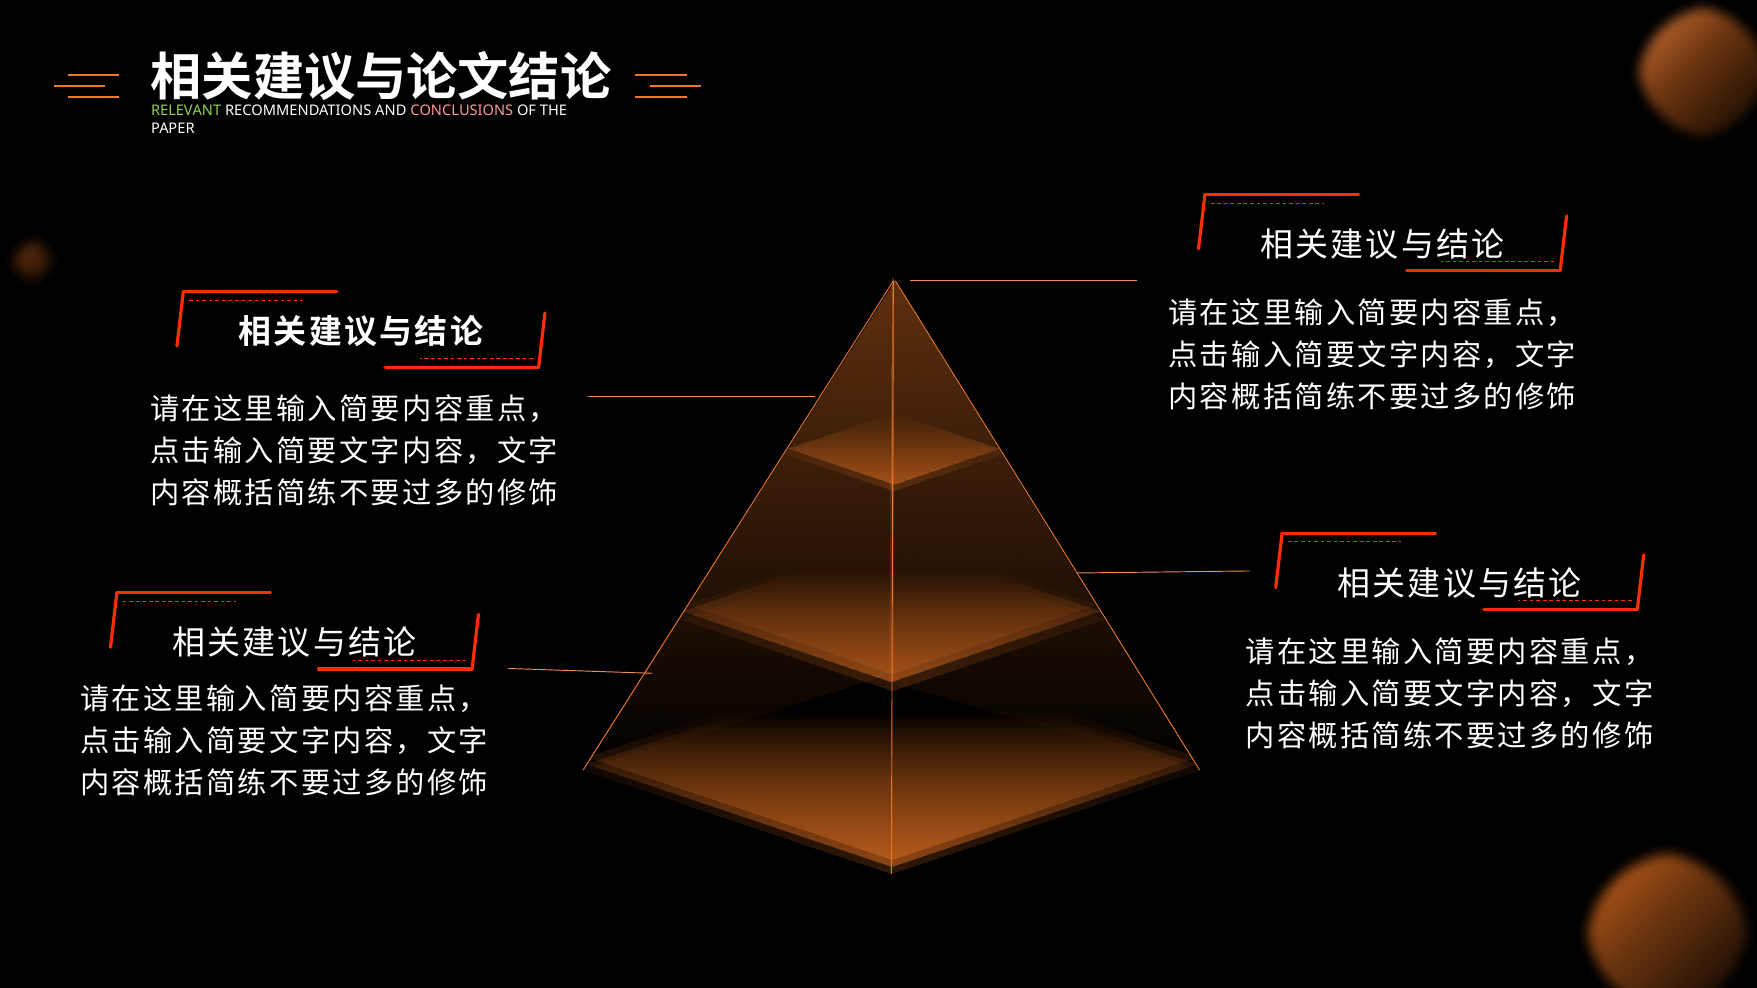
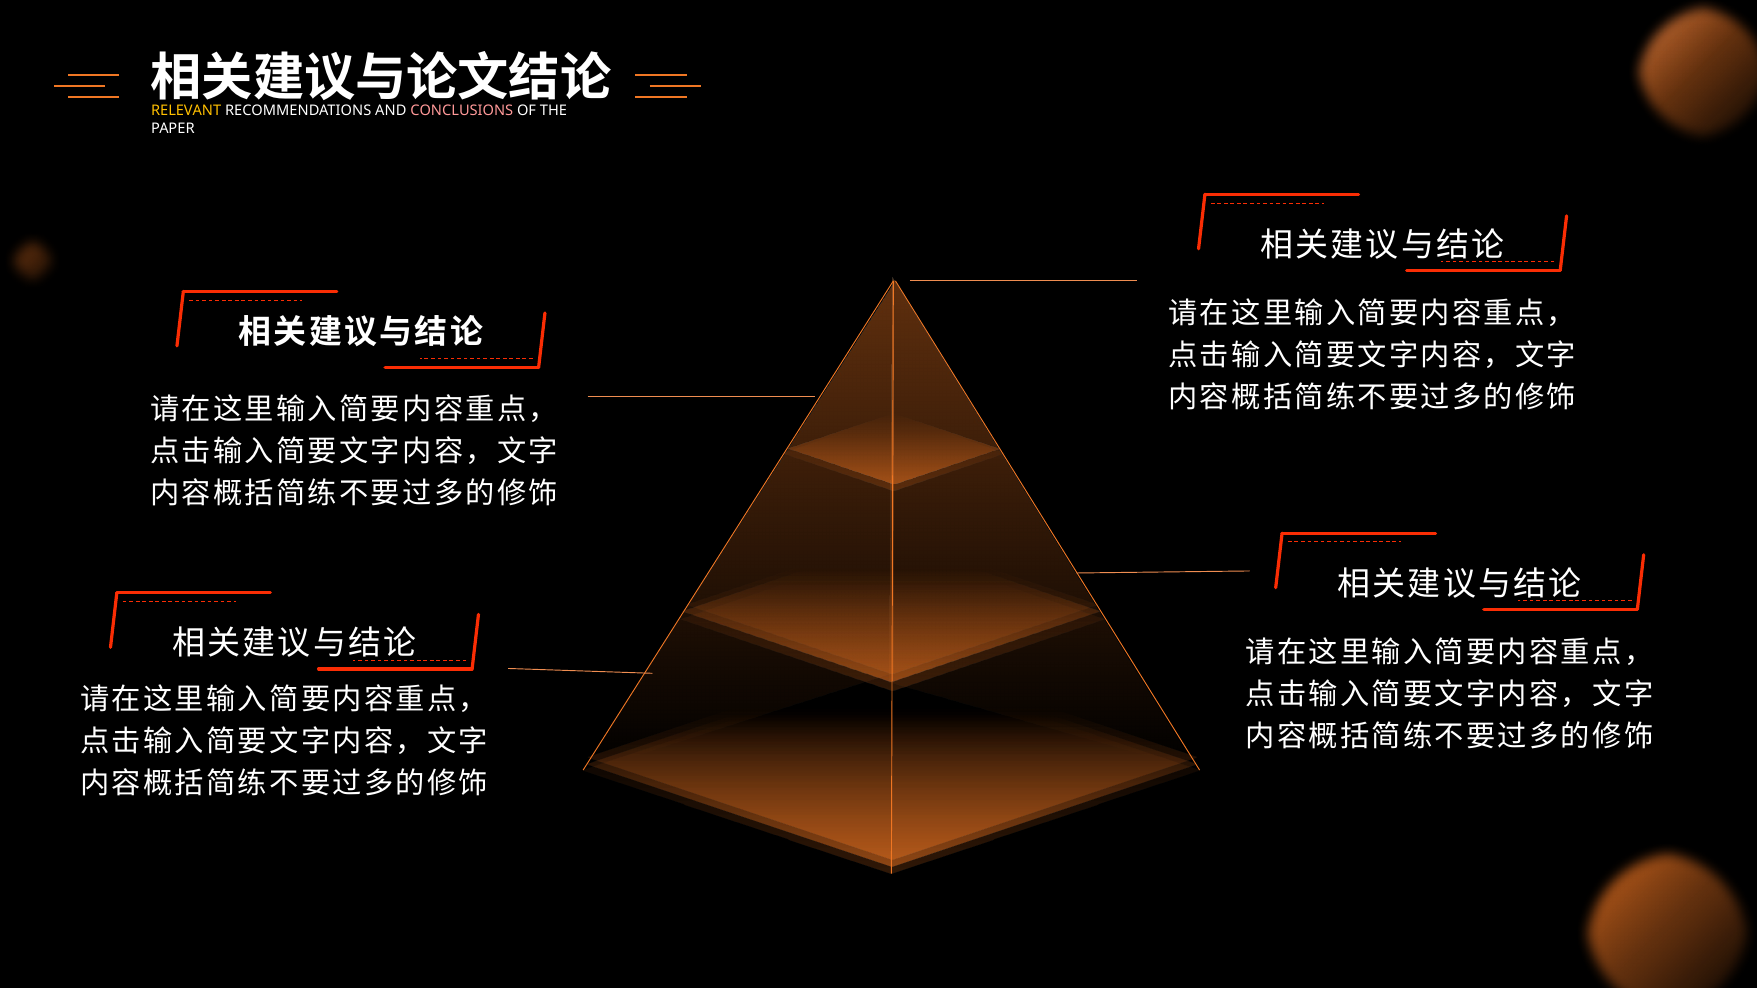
RELEVANT colour: light green -> yellow (186, 111)
